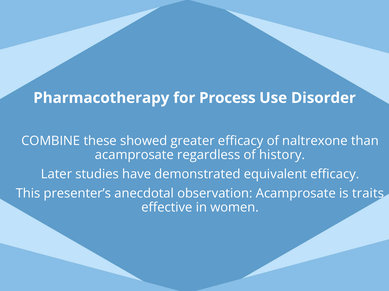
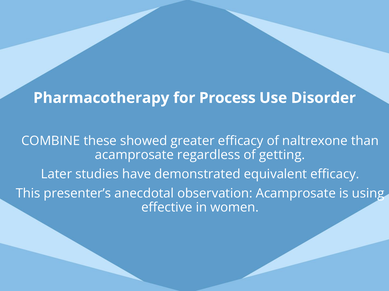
history: history -> getting (282, 155)
traits: traits -> using (368, 194)
